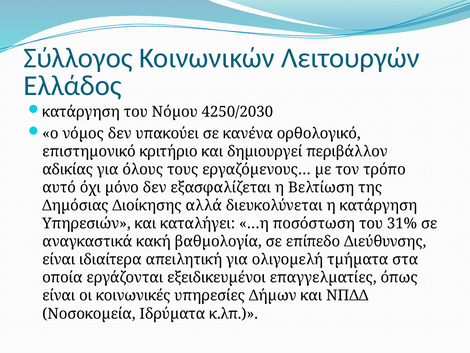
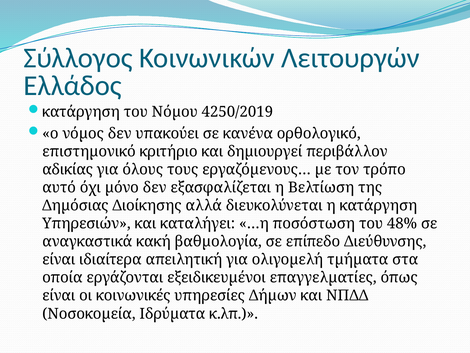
4250/2030: 4250/2030 -> 4250/2019 (237, 112)
31%: 31% -> 48% (402, 223)
